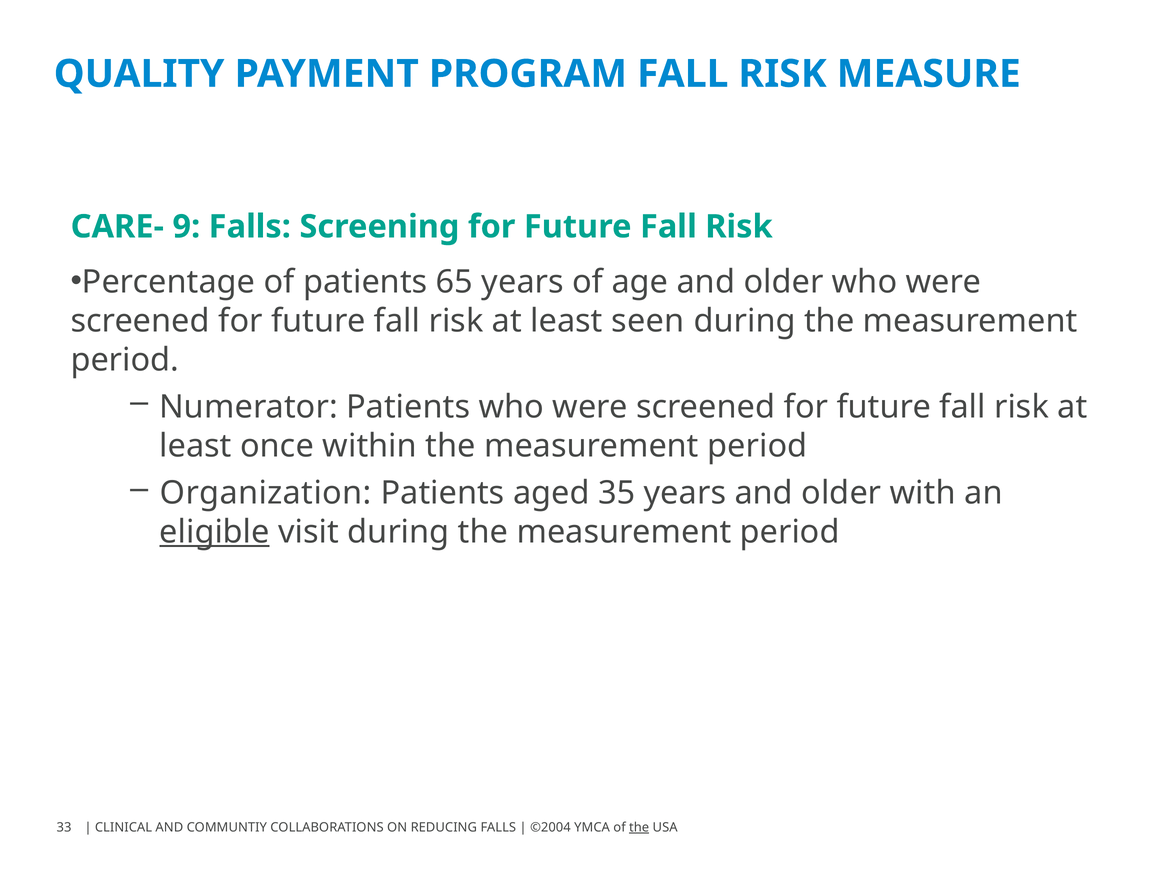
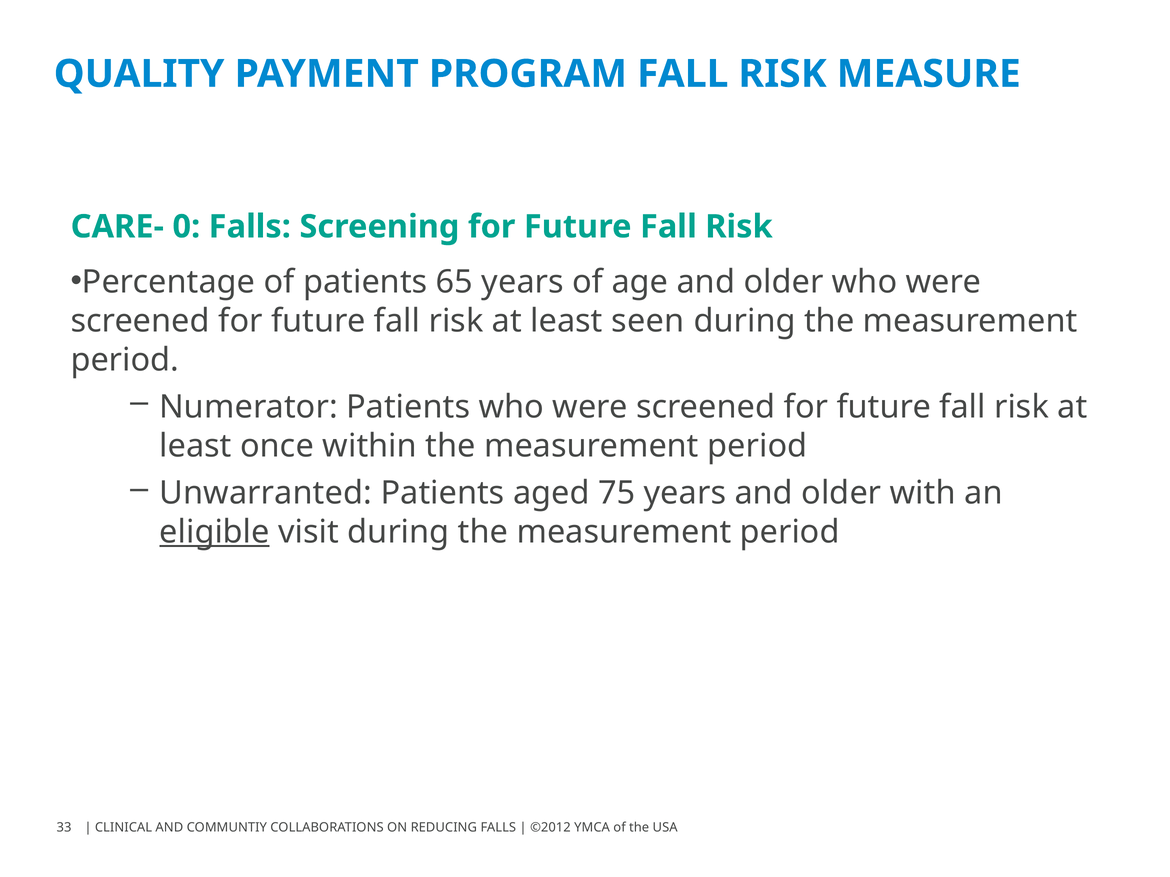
9: 9 -> 0 (186, 227)
Organization: Organization -> Unwarranted (266, 493)
35: 35 -> 75 (617, 493)
©2004: ©2004 -> ©2012 (550, 828)
the underline: present -> none (639, 828)
